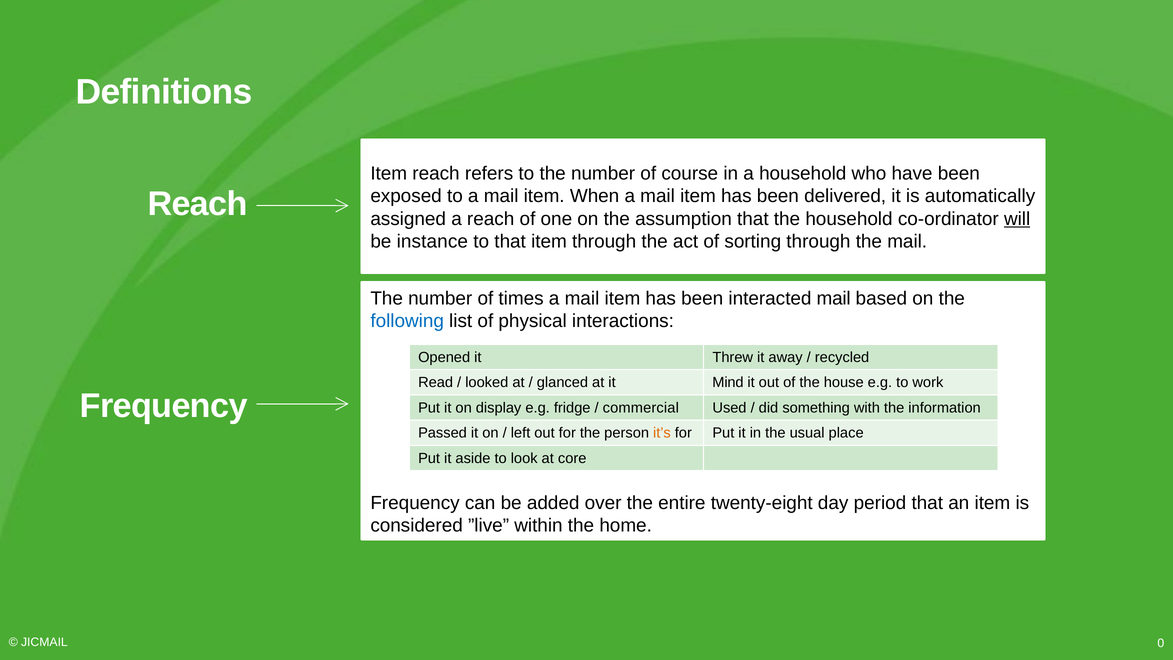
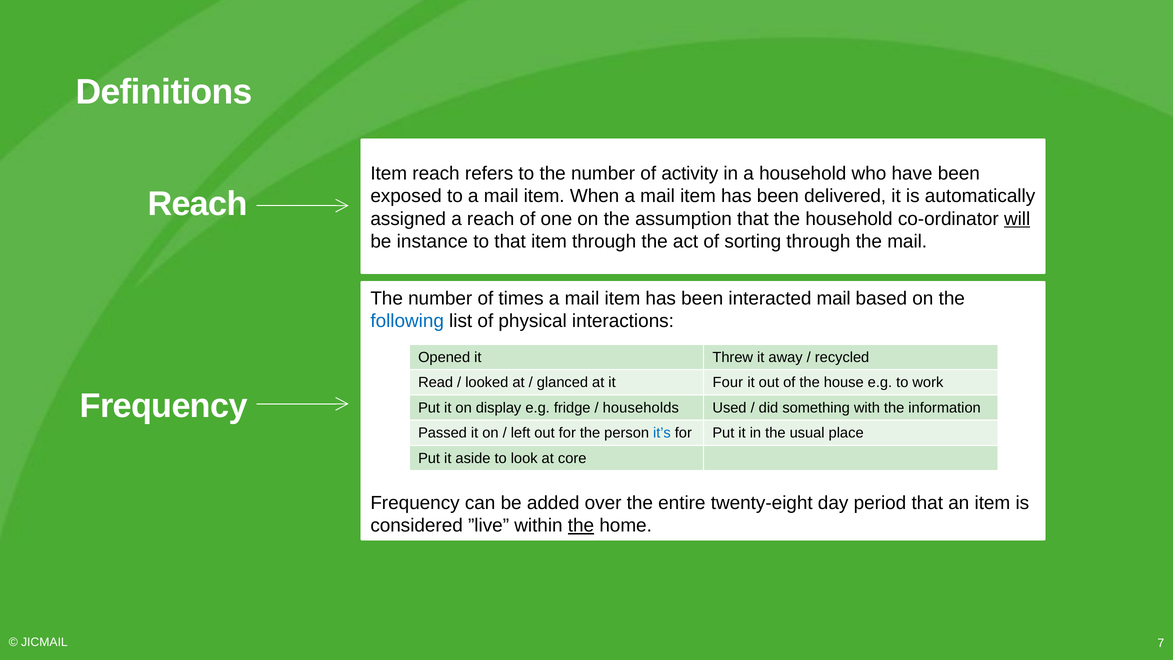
course: course -> activity (690, 173)
Mind: Mind -> Four (728, 382)
commercial: commercial -> households (641, 408)
it’s colour: orange -> blue (662, 433)
the underline: none -> present (581, 525)
0: 0 -> 7 (1161, 643)
